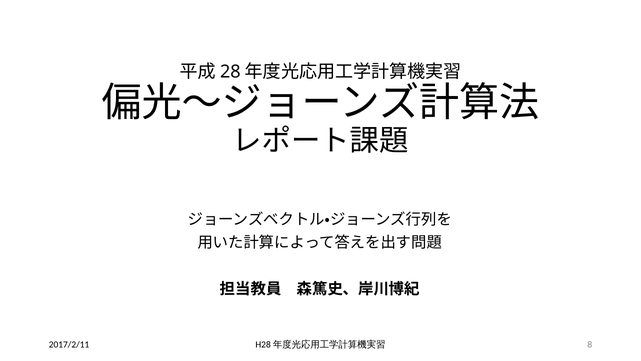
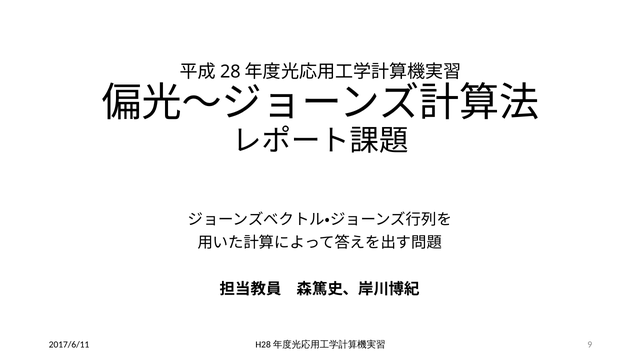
2017/2/11: 2017/2/11 -> 2017/6/11 (69, 344)
8: 8 -> 9 (590, 344)
